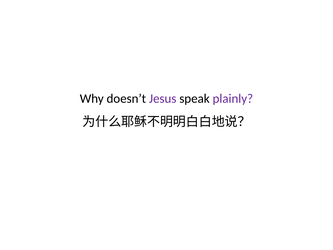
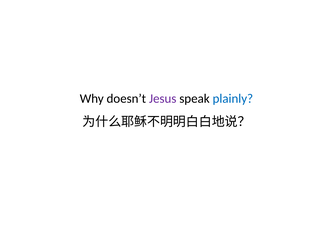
plainly colour: purple -> blue (233, 99)
